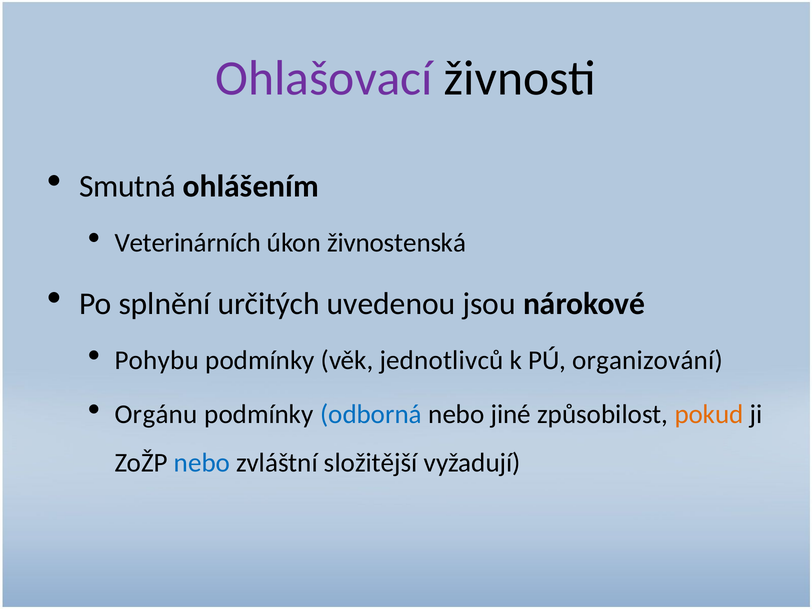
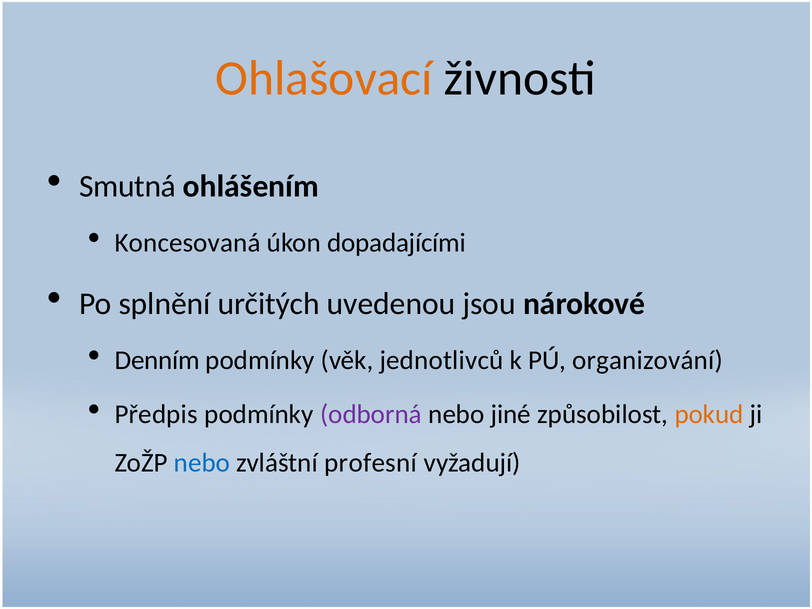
Ohlašovací colour: purple -> orange (324, 79)
Veterinárních: Veterinárních -> Koncesovaná (188, 243)
živnostenská: živnostenská -> dopadajícími (397, 243)
Pohybu: Pohybu -> Denním (157, 360)
Orgánu: Orgánu -> Předpis (156, 414)
odborná colour: blue -> purple (371, 414)
složitější: složitější -> profesní (371, 463)
